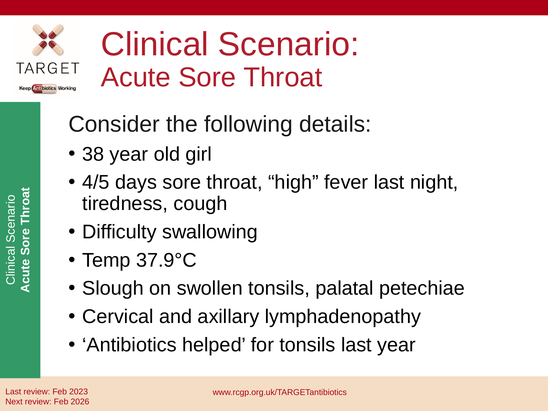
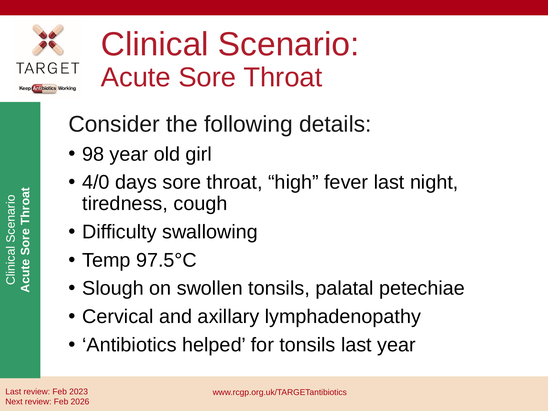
38: 38 -> 98 (93, 154)
4/5: 4/5 -> 4/0 (96, 182)
37.9°C: 37.9°C -> 97.5°C (166, 260)
